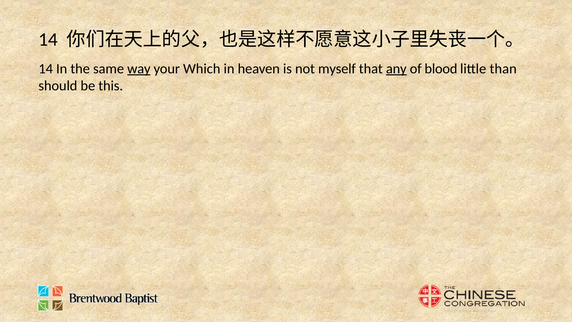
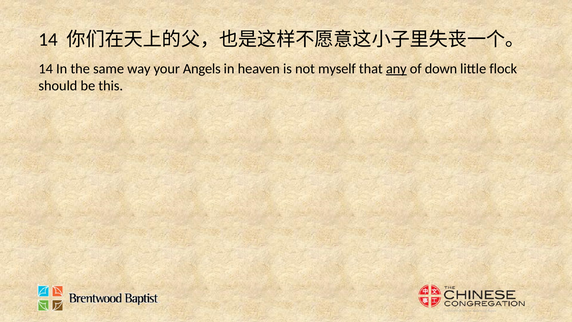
way underline: present -> none (139, 69)
Which: Which -> Angels (202, 69)
blood: blood -> down (441, 69)
than: than -> flock (503, 69)
